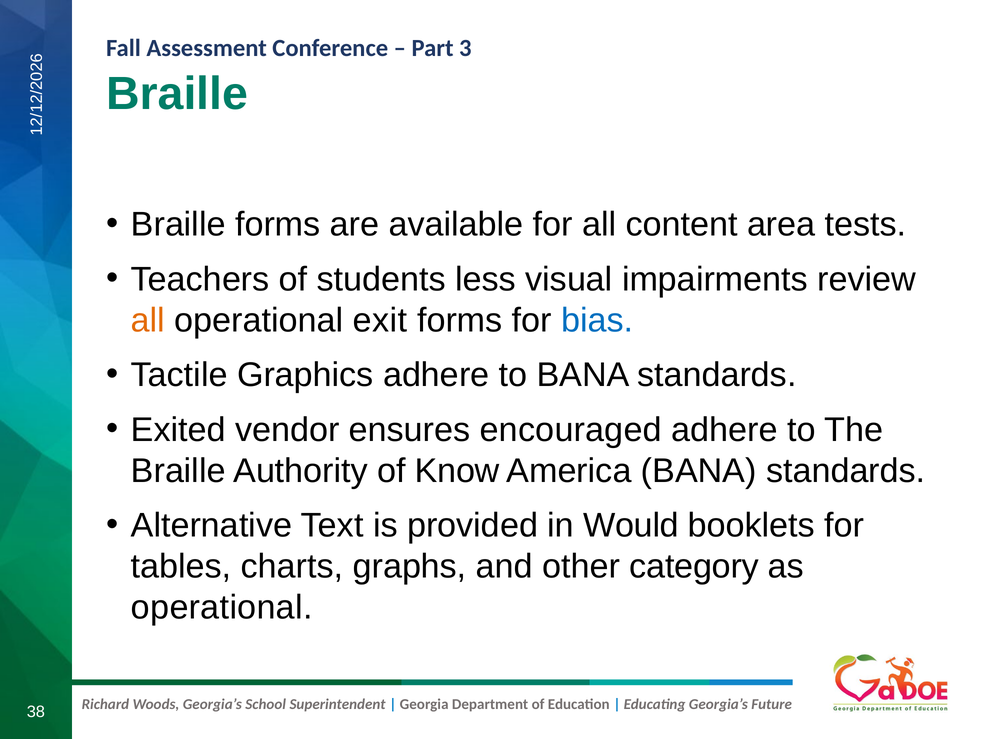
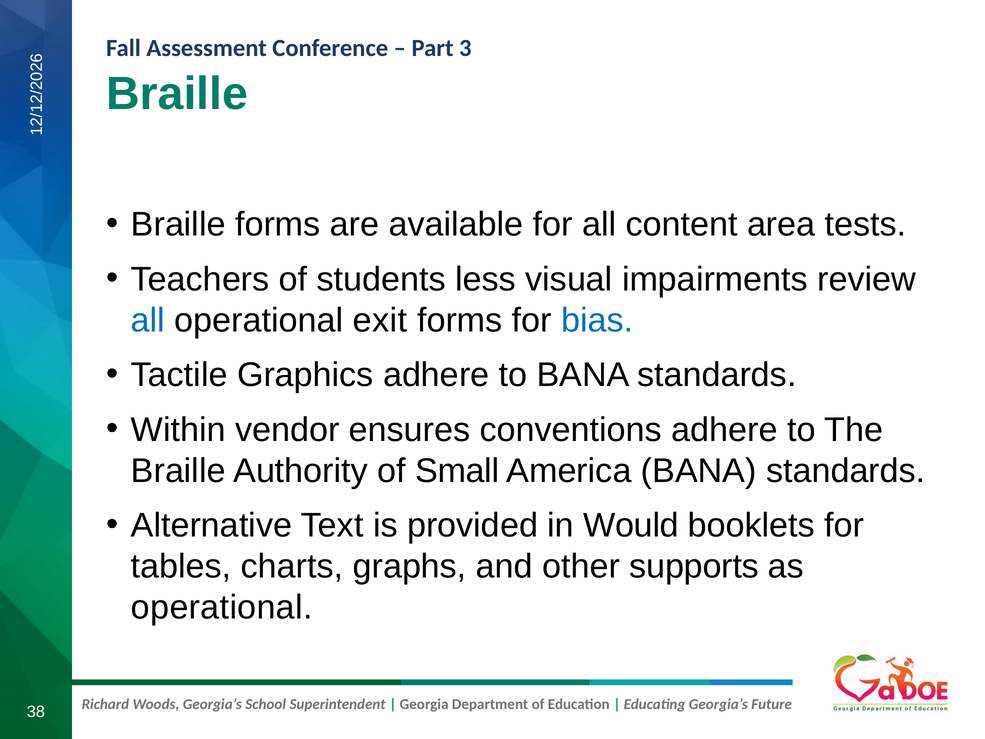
all colour: orange -> blue (148, 320)
Exited: Exited -> Within (178, 430)
encouraged: encouraged -> conventions (571, 430)
Know: Know -> Small (457, 471)
category: category -> supports (694, 566)
